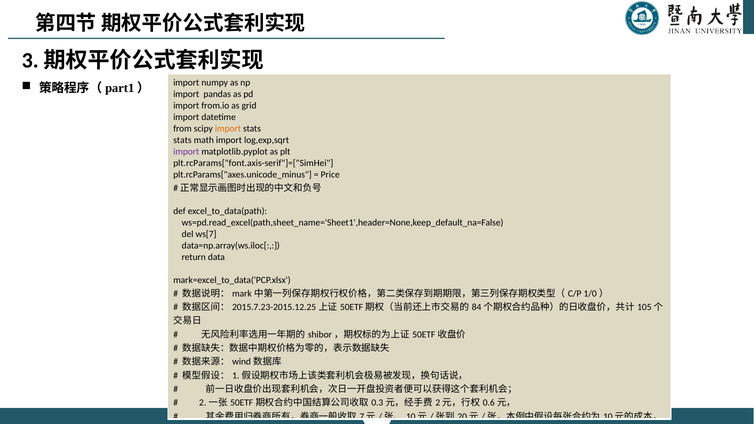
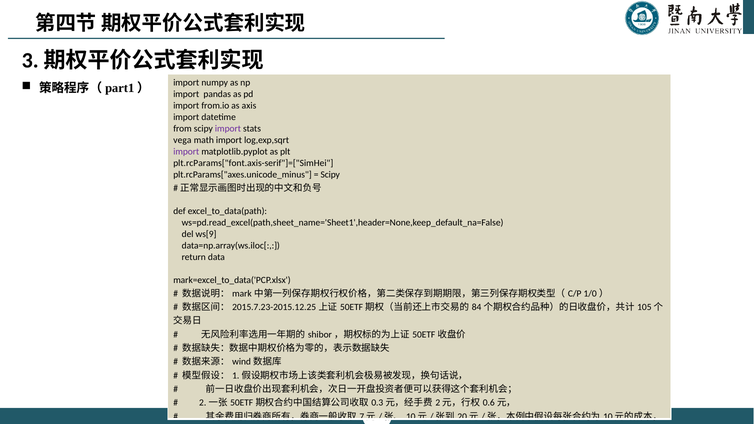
grid: grid -> axis (249, 106)
import colour: orange -> purple (228, 129)
stats: stats -> vega (182, 140)
Price: Price -> Scipy (330, 175)
ws[7: ws[7 -> ws[9 (206, 234)
